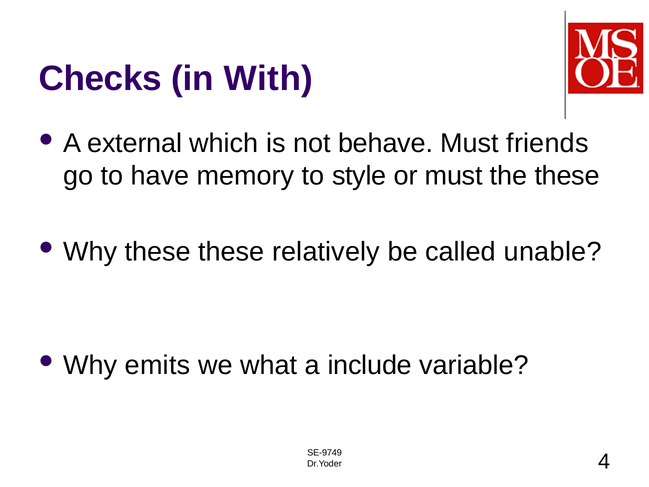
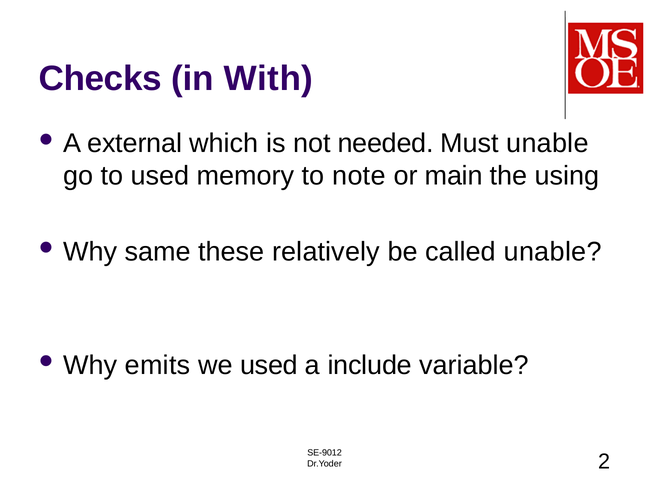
behave: behave -> needed (386, 143)
Must friends: friends -> unable (548, 143)
to have: have -> used (160, 176)
style: style -> note (359, 176)
or must: must -> main (454, 176)
the these: these -> using (567, 176)
Why these: these -> same (158, 252)
we what: what -> used (269, 365)
SE-9749: SE-9749 -> SE-9012 (325, 453)
4: 4 -> 2 (604, 461)
